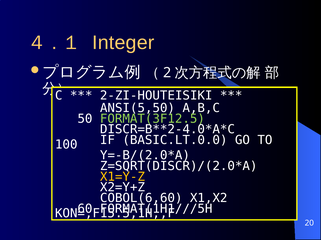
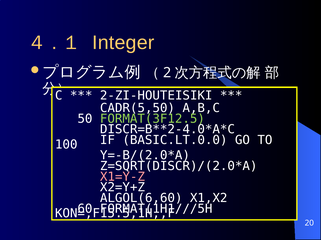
ANSI(5,50: ANSI(5,50 -> CADR(5,50 (137, 108)
X1=Y-Z colour: yellow -> pink (122, 177)
COBOL(6,60: COBOL(6,60 -> ALGOL(6,60 (141, 199)
